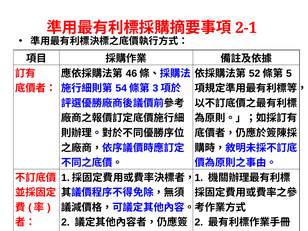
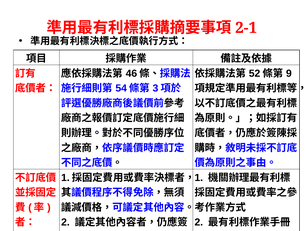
5: 5 -> 9 (289, 73)
